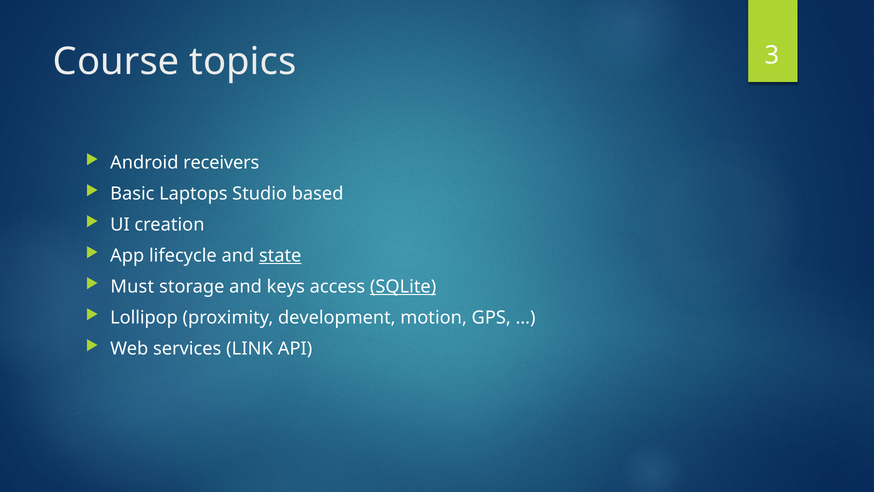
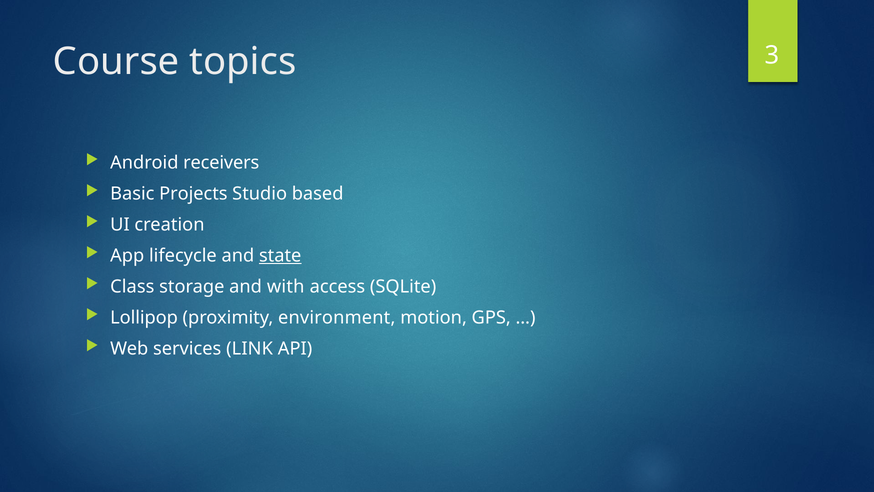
Laptops: Laptops -> Projects (193, 194)
Must: Must -> Class (132, 287)
keys: keys -> with (286, 287)
SQLite underline: present -> none (403, 287)
development: development -> environment (337, 318)
